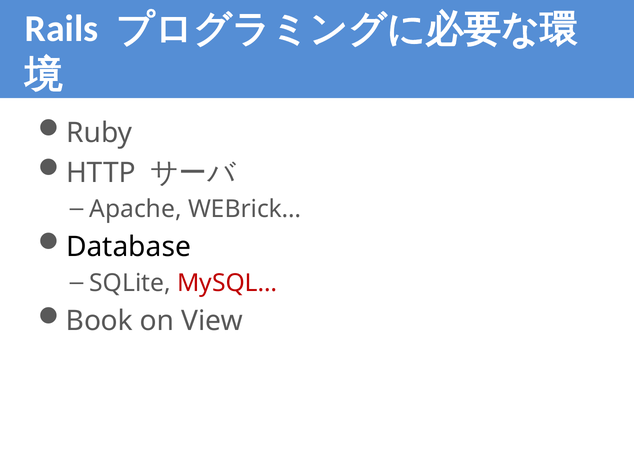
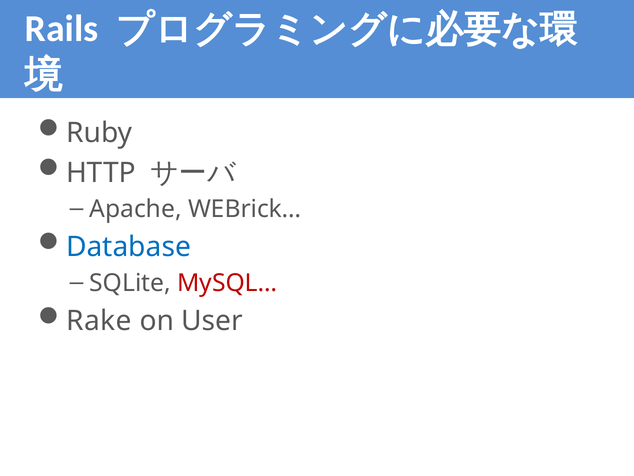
Database colour: black -> blue (129, 246)
Book: Book -> Rake (99, 320)
View: View -> User (212, 320)
